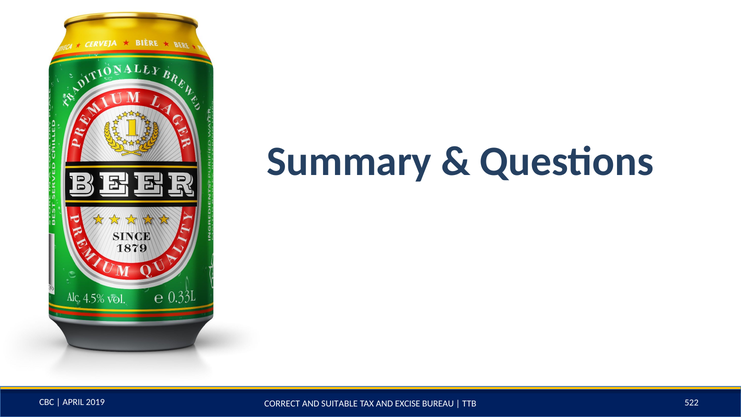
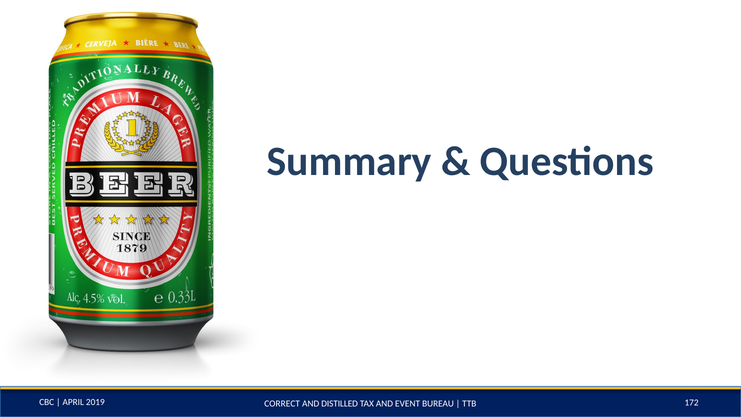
SUITABLE: SUITABLE -> DISTILLED (340, 403)
EXCISE: EXCISE -> EVENT (408, 403)
522: 522 -> 172 (692, 403)
